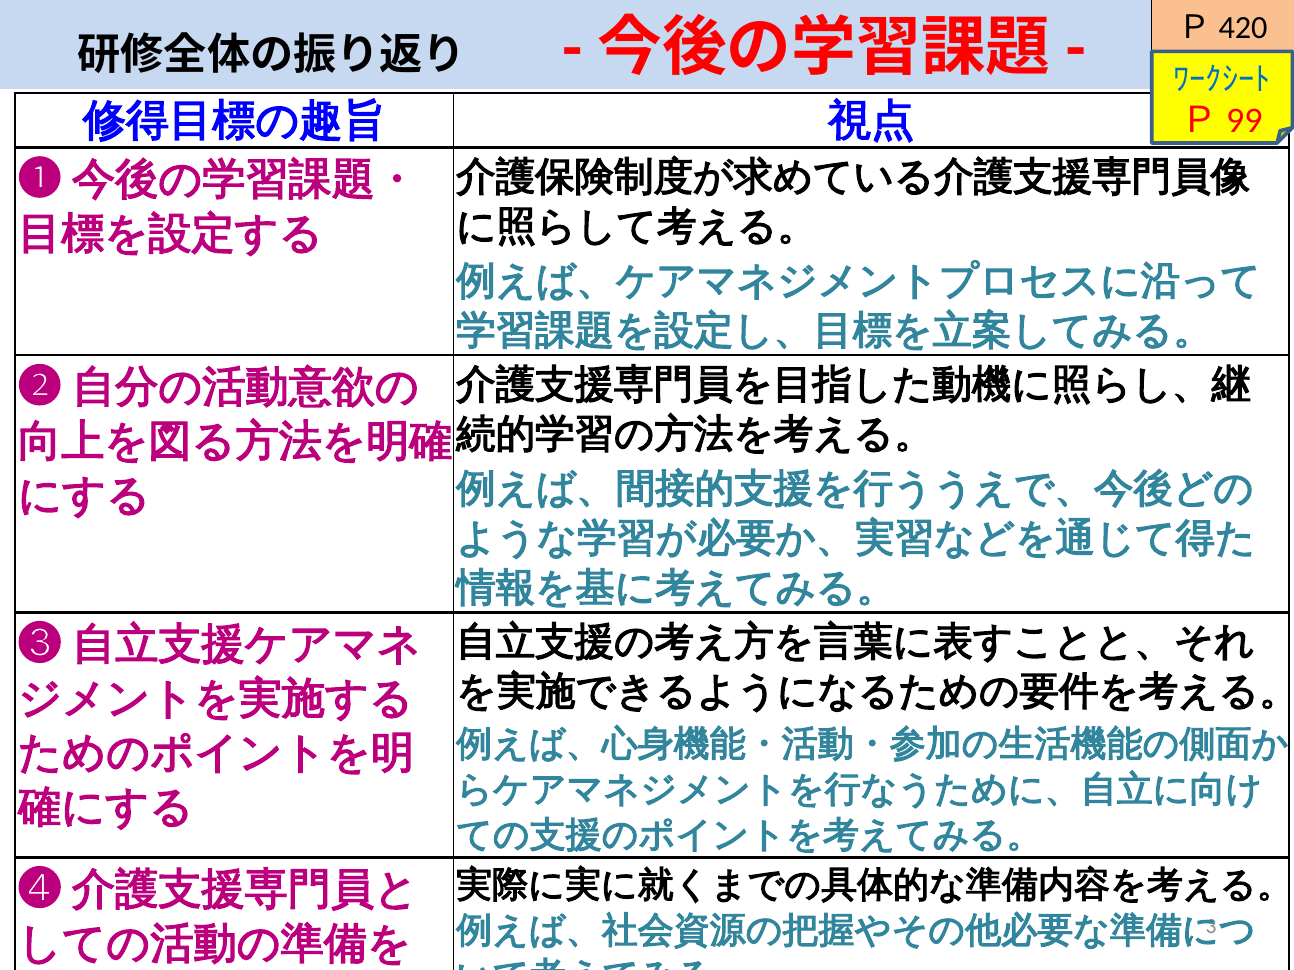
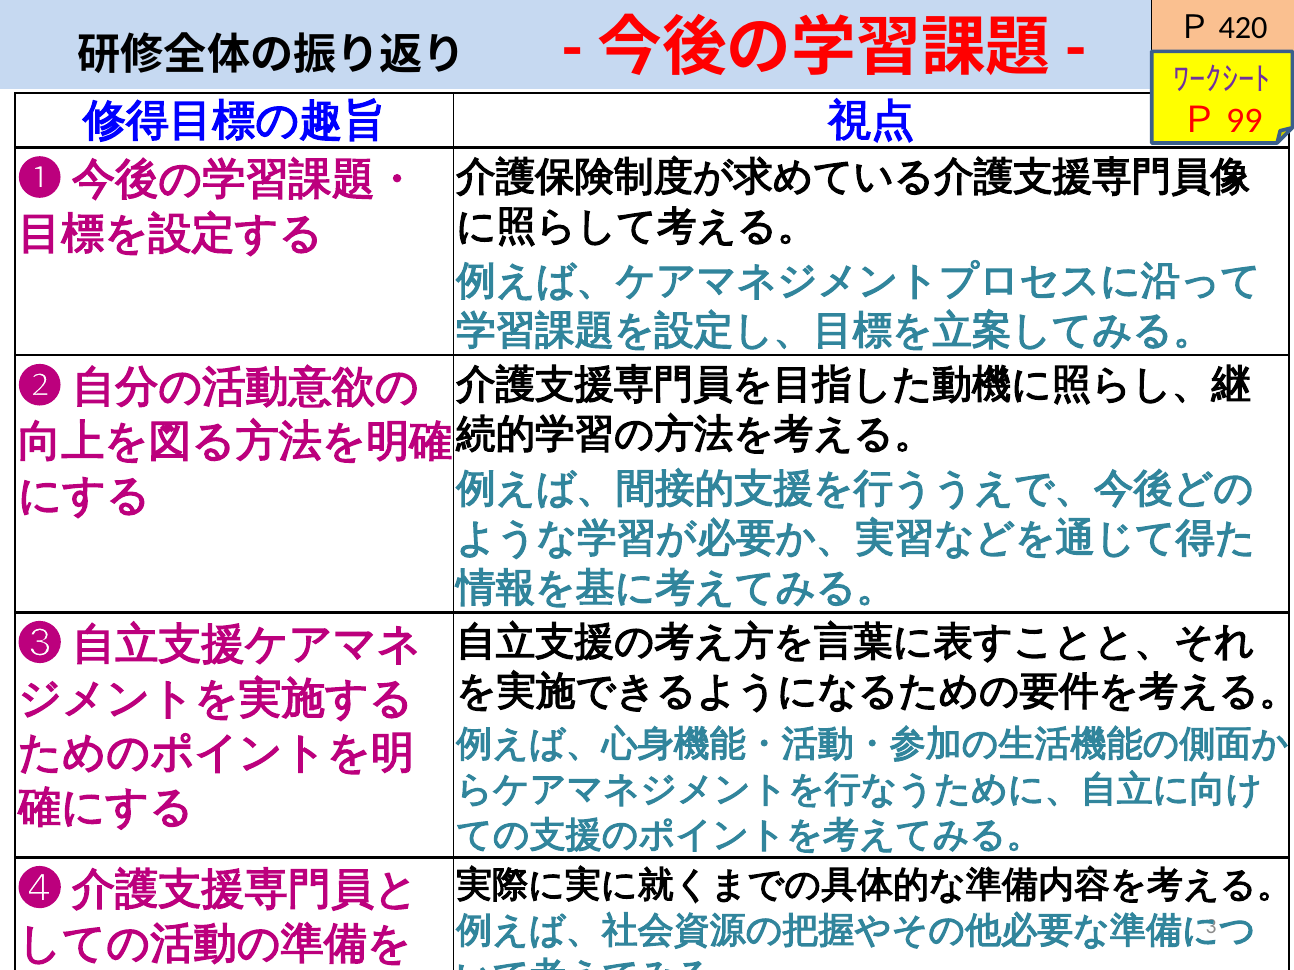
ﾜｰｸｼｰﾄ colour: blue -> purple (1222, 80)
